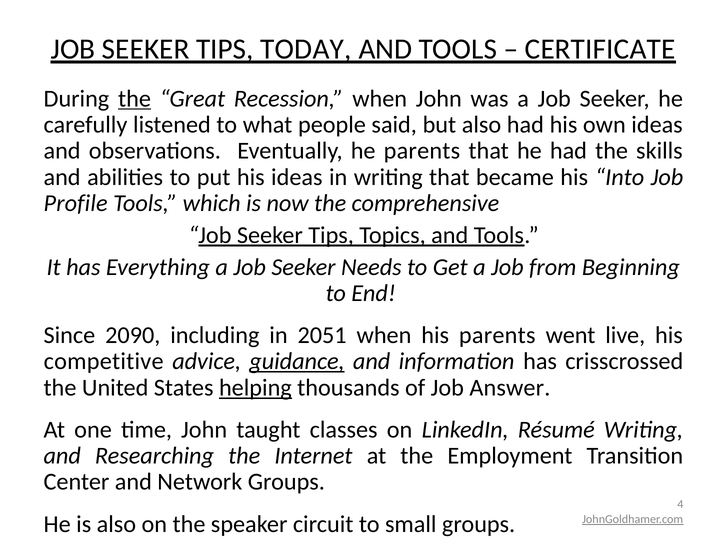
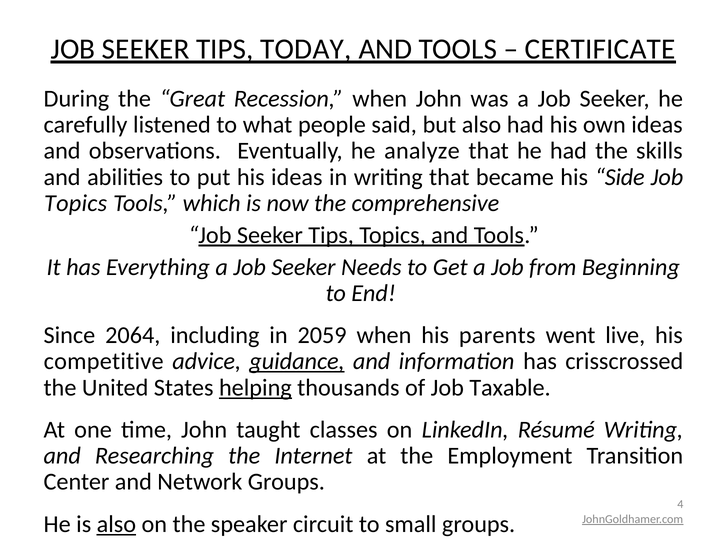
the underline: present -> none (135, 99)
he parents: parents -> analyze (422, 151)
Into: Into -> Side (620, 177)
Profile: Profile -> Topics (76, 203)
2090: 2090 -> 2064 (133, 335)
2051: 2051 -> 2059 (322, 335)
Answer: Answer -> Taxable (510, 388)
also underline: none -> present (116, 524)
